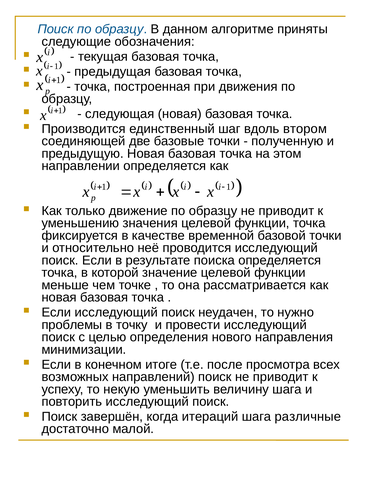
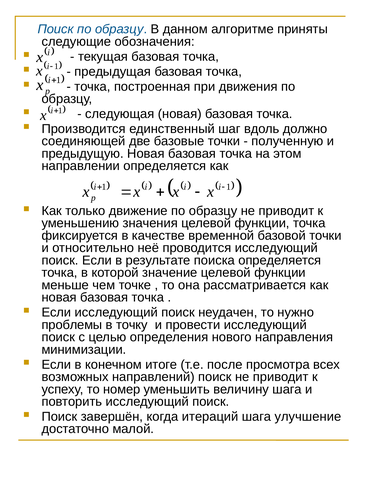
втором: втором -> должно (305, 129)
некую: некую -> номер (122, 390)
различные: различные -> улучшение (308, 417)
